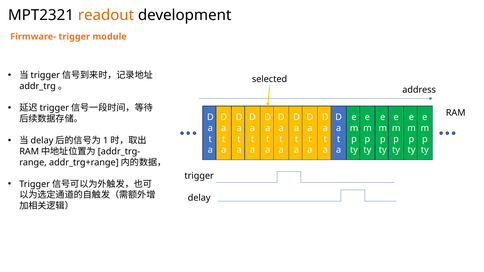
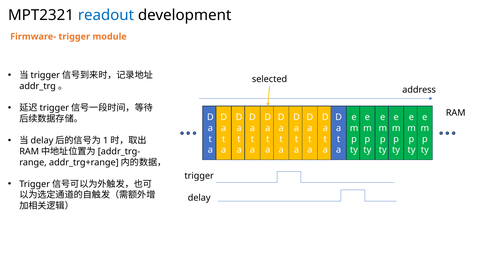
readout colour: orange -> blue (106, 15)
